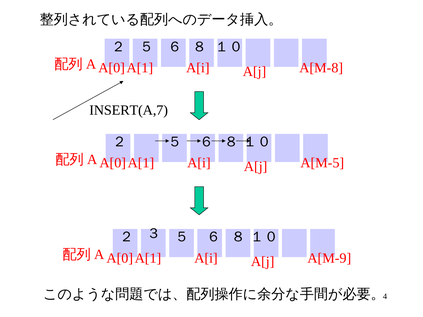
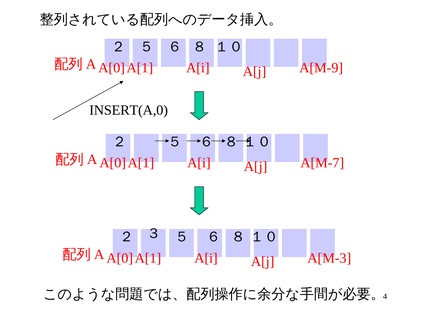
A[M-8: A[M-8 -> A[M-9 (321, 68)
INSERT(A,7: INSERT(A,7 -> INSERT(A,0 (129, 110)
A[M-5: A[M-5 -> A[M-7 (322, 163)
A[M-9: A[M-9 -> A[M-3 (329, 258)
